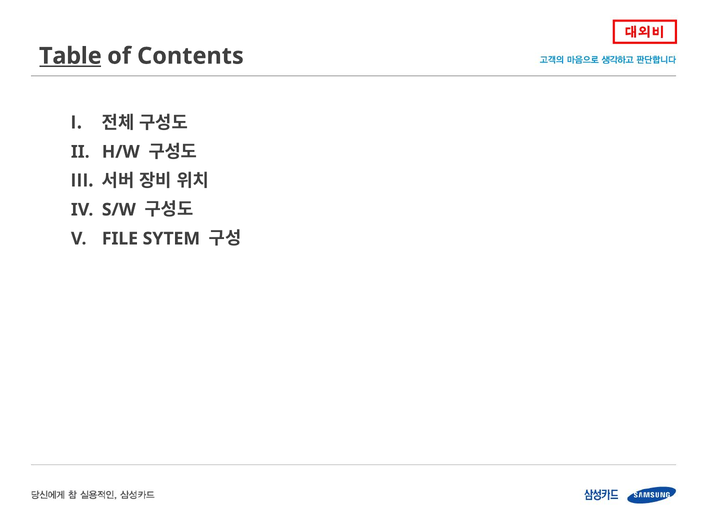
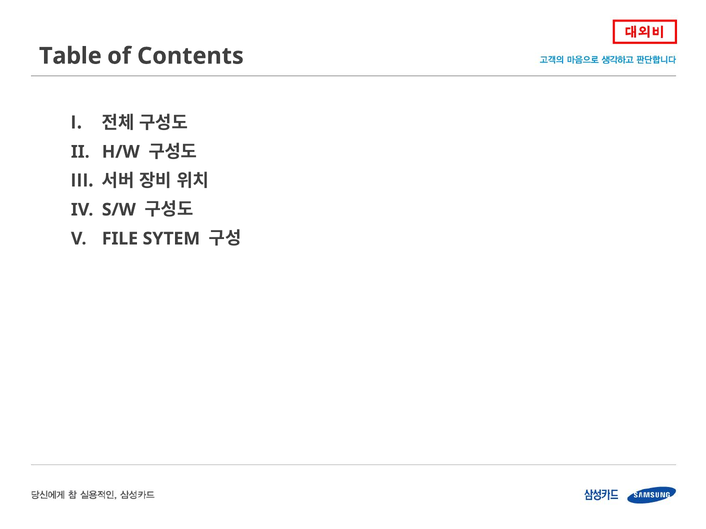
Table underline: present -> none (70, 56)
